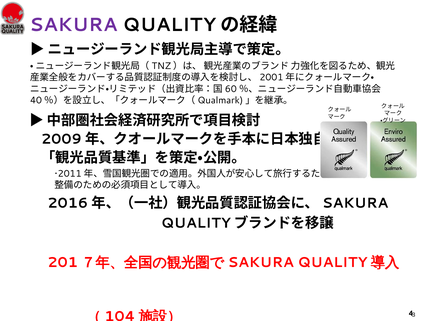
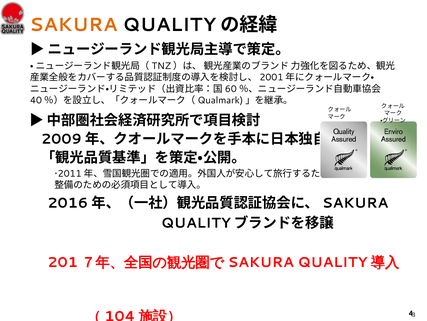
SAKURA colour: purple -> orange (73, 25)
